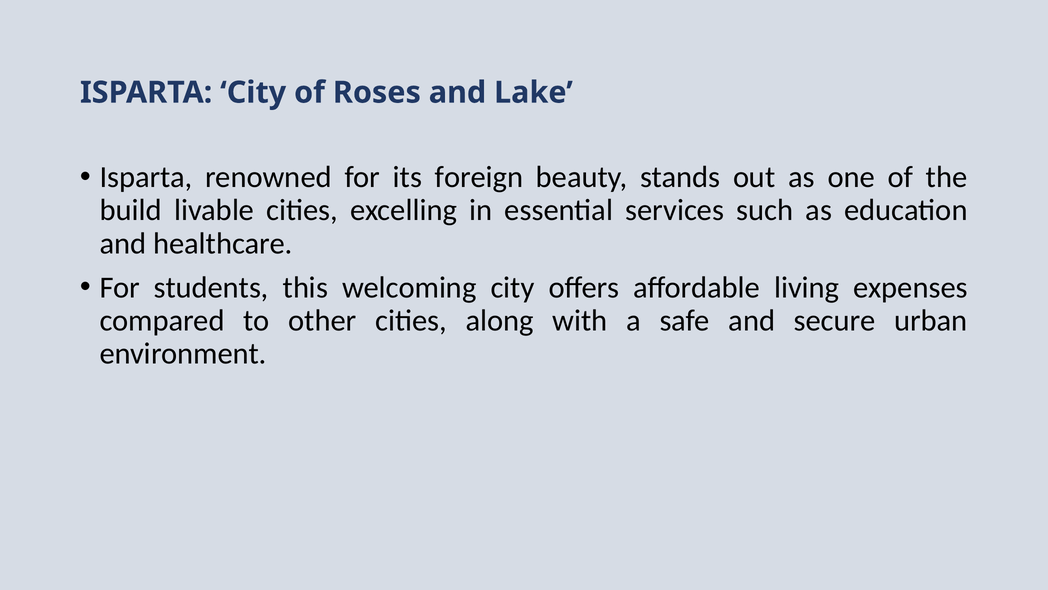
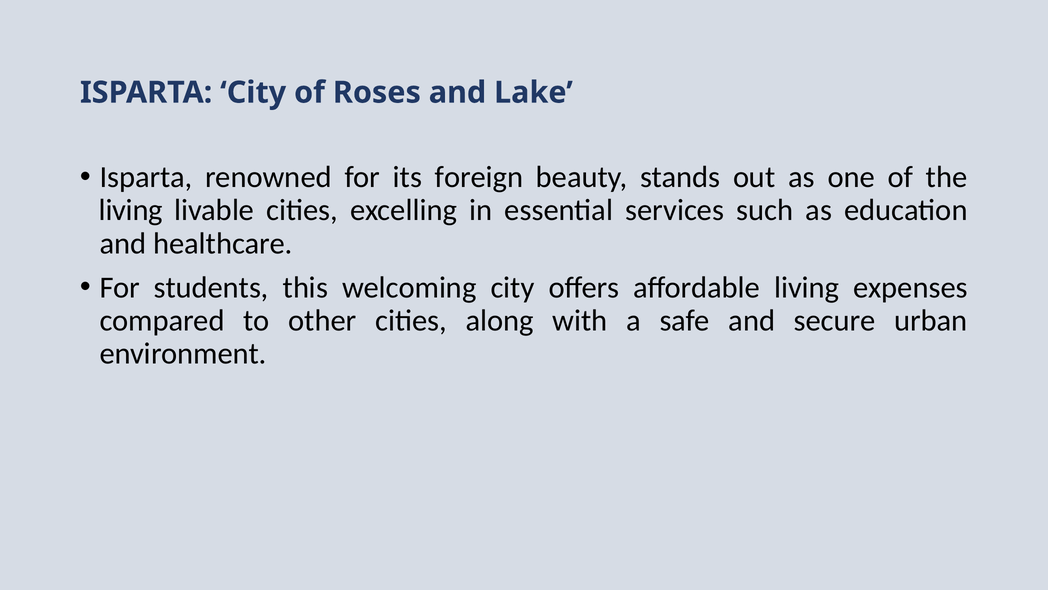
build: build -> living (131, 210)
